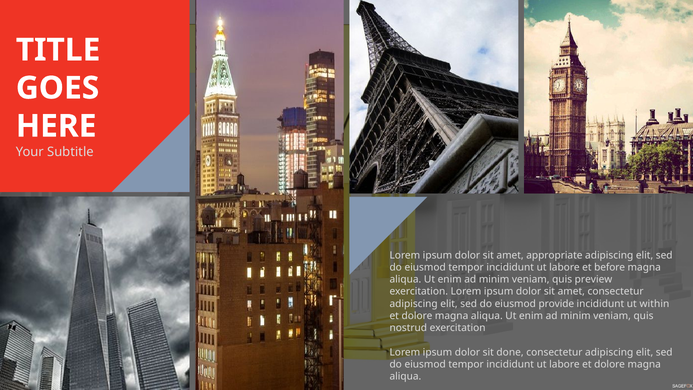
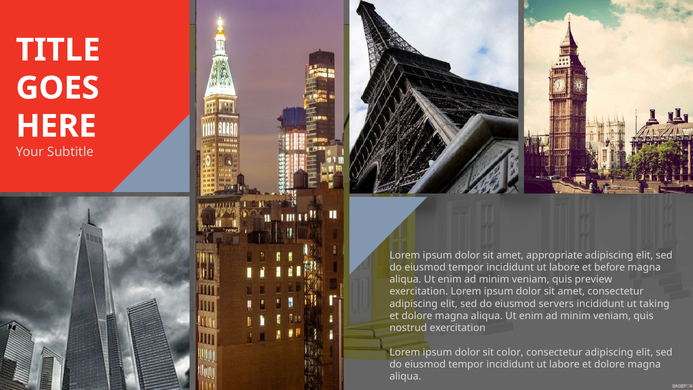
provide: provide -> servers (556, 304)
within: within -> taking (654, 304)
done: done -> color (510, 352)
